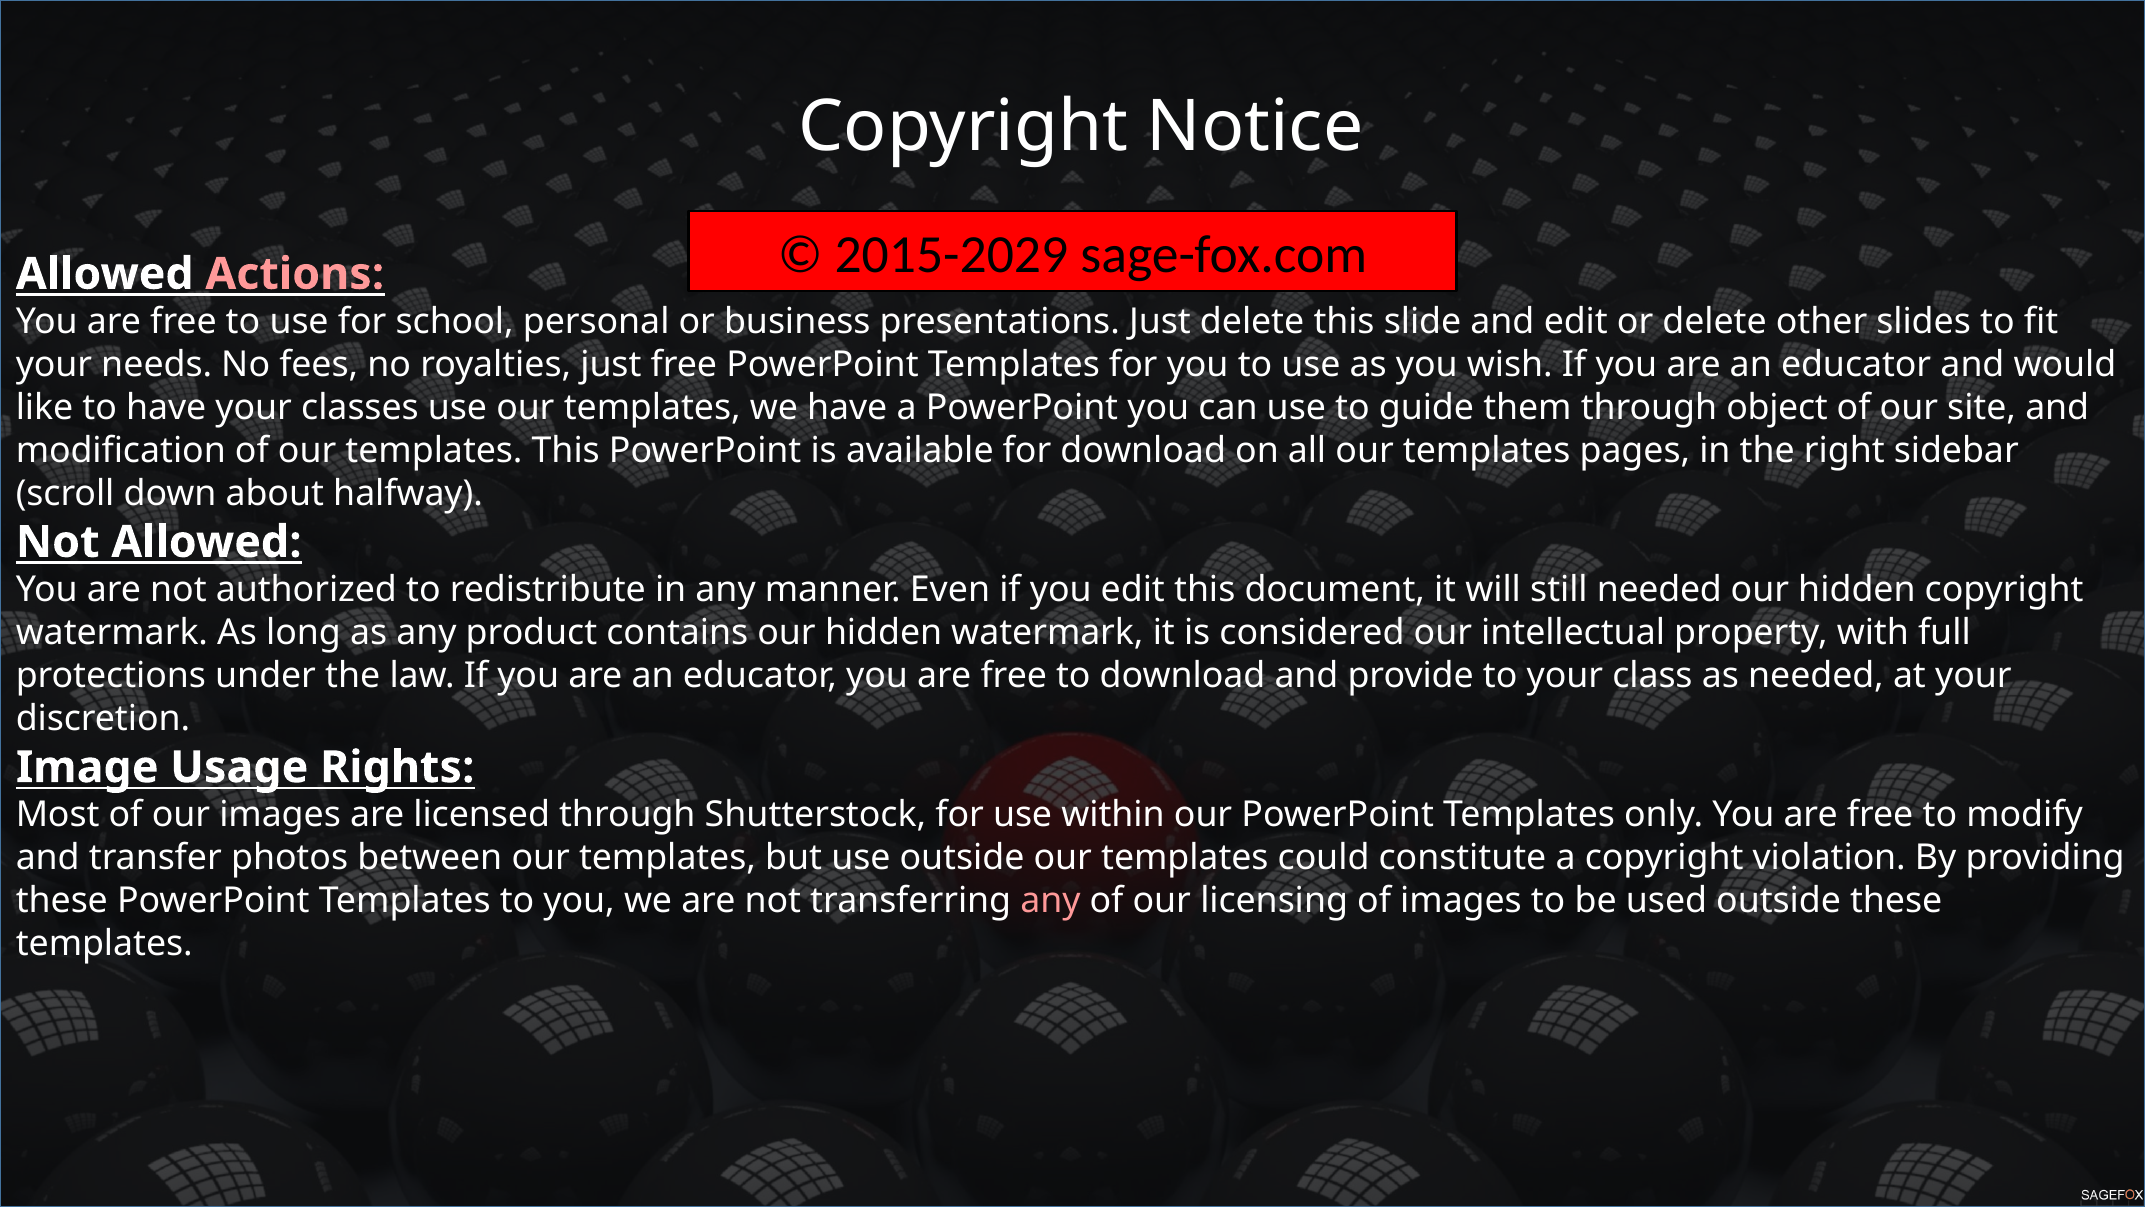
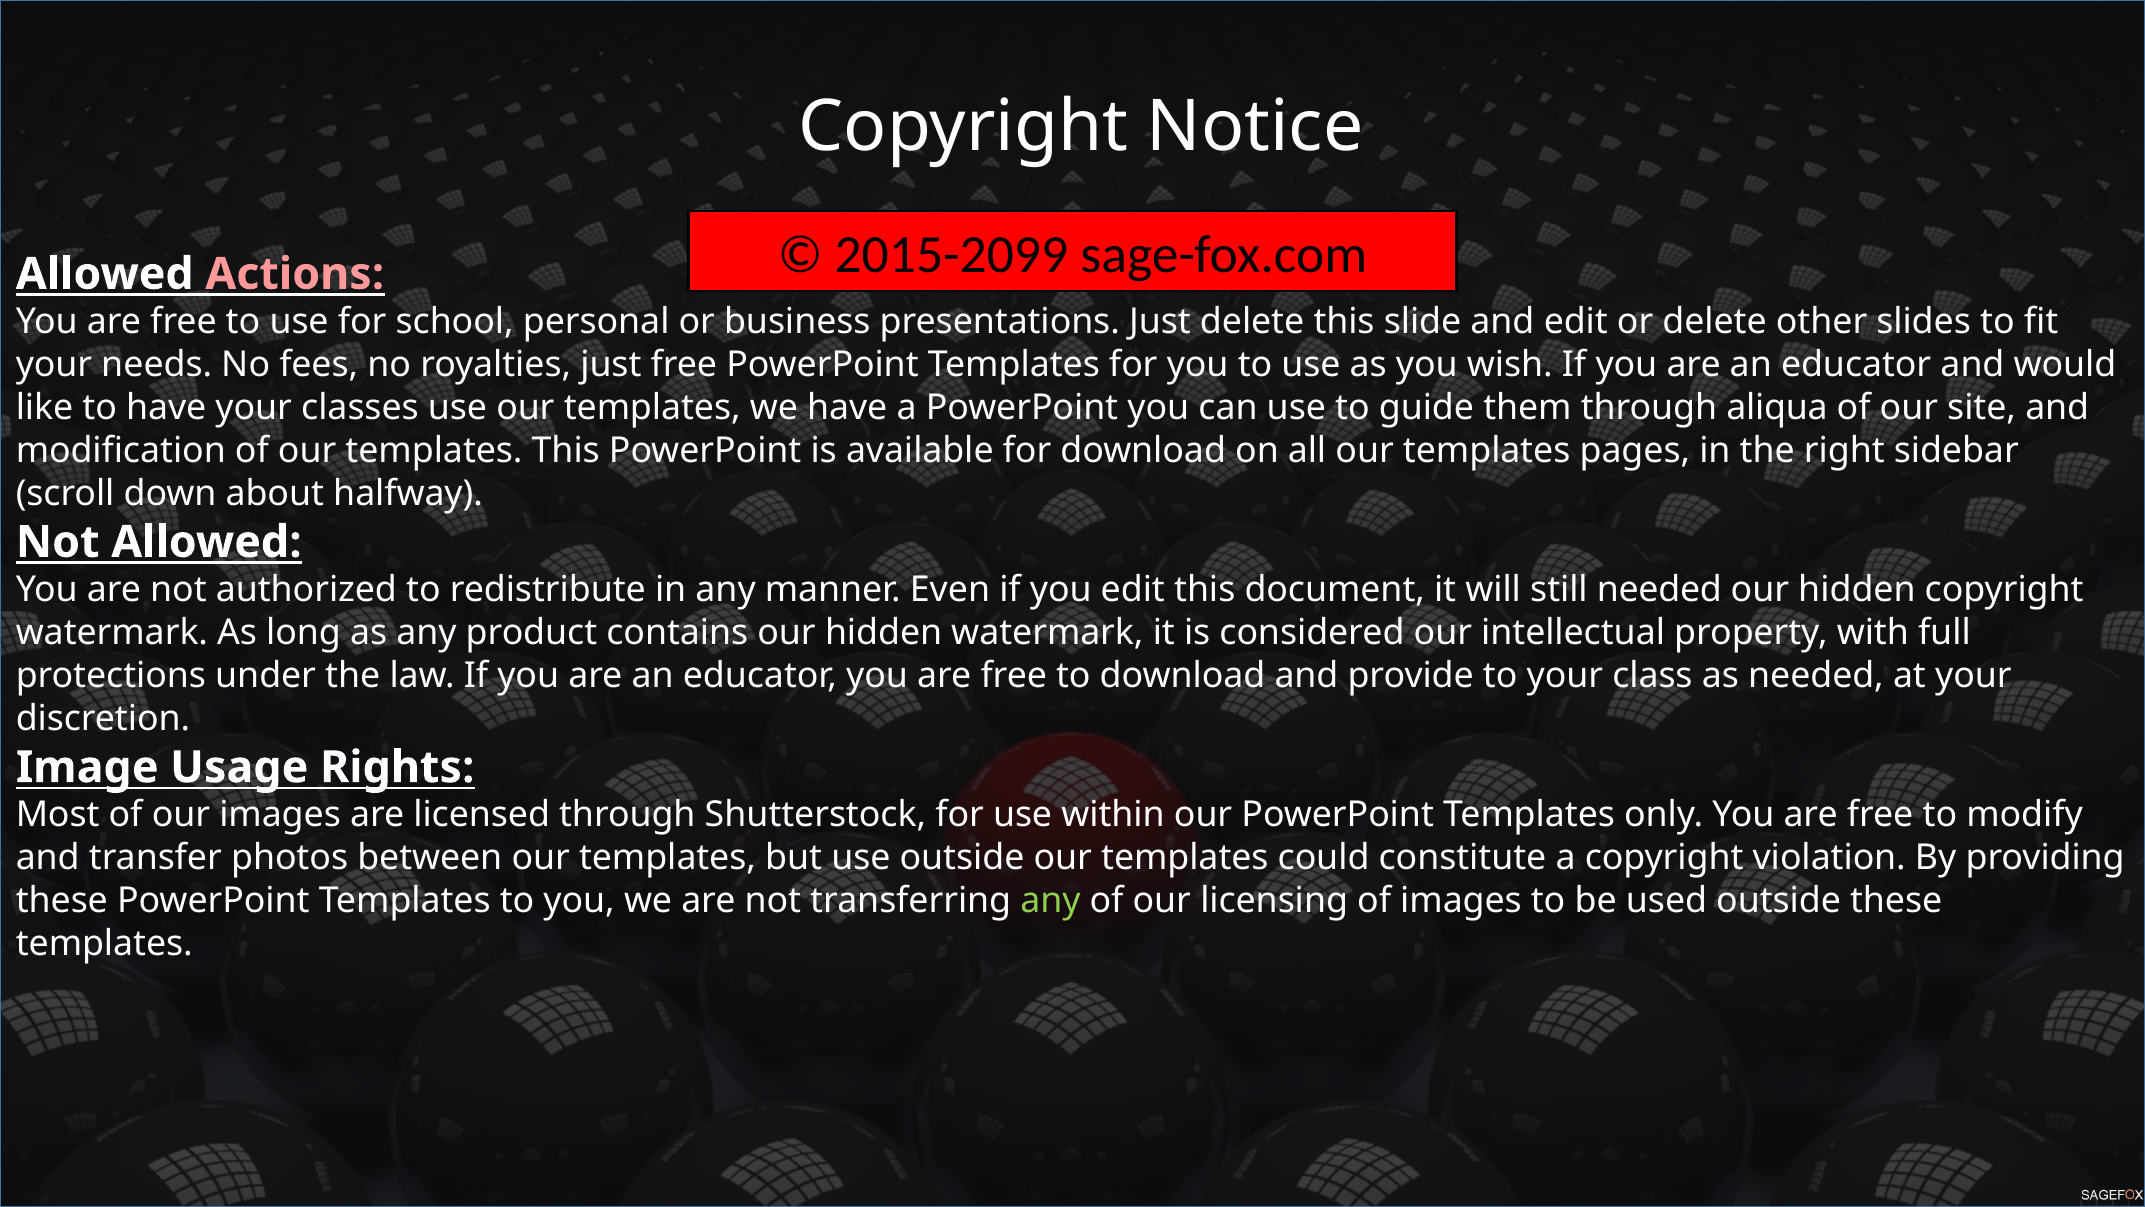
2015-2029: 2015-2029 -> 2015-2099 (951, 255)
object: object -> aliqua (1777, 407)
any colour: pink -> light green (1051, 901)
